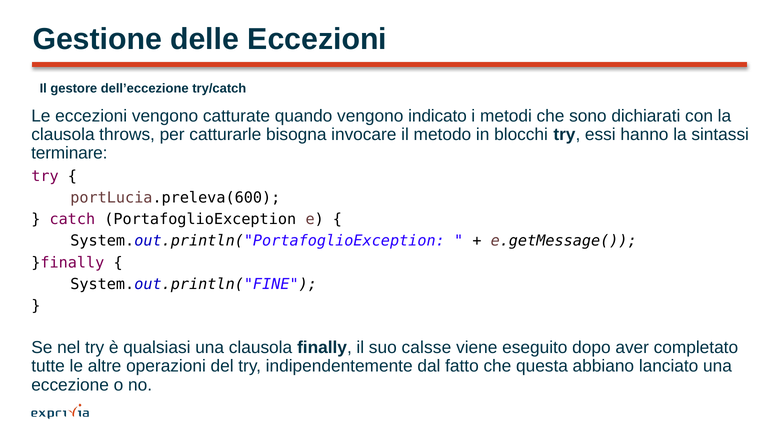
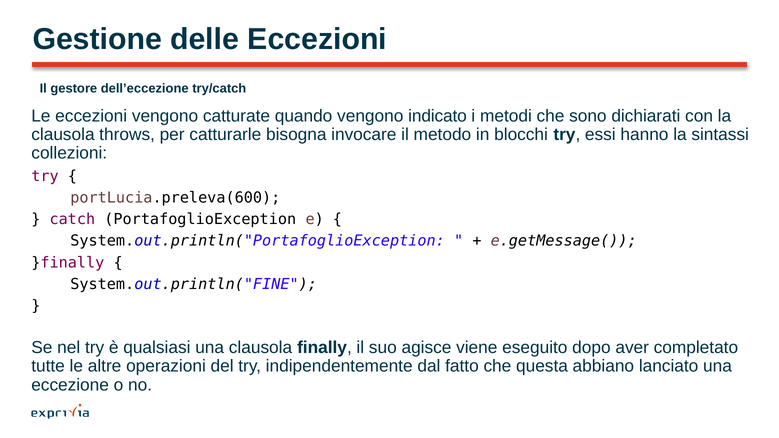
terminare: terminare -> collezioni (69, 153)
calsse: calsse -> agisce (426, 348)
